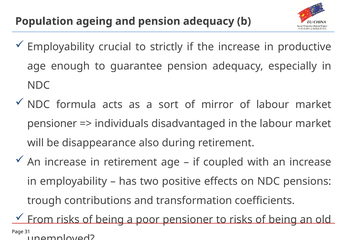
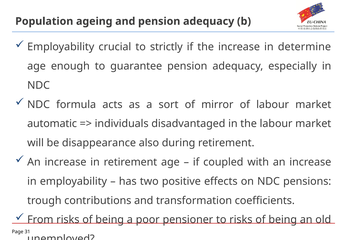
productive: productive -> determine (304, 47)
pensioner: pensioner -> automatic (52, 124)
